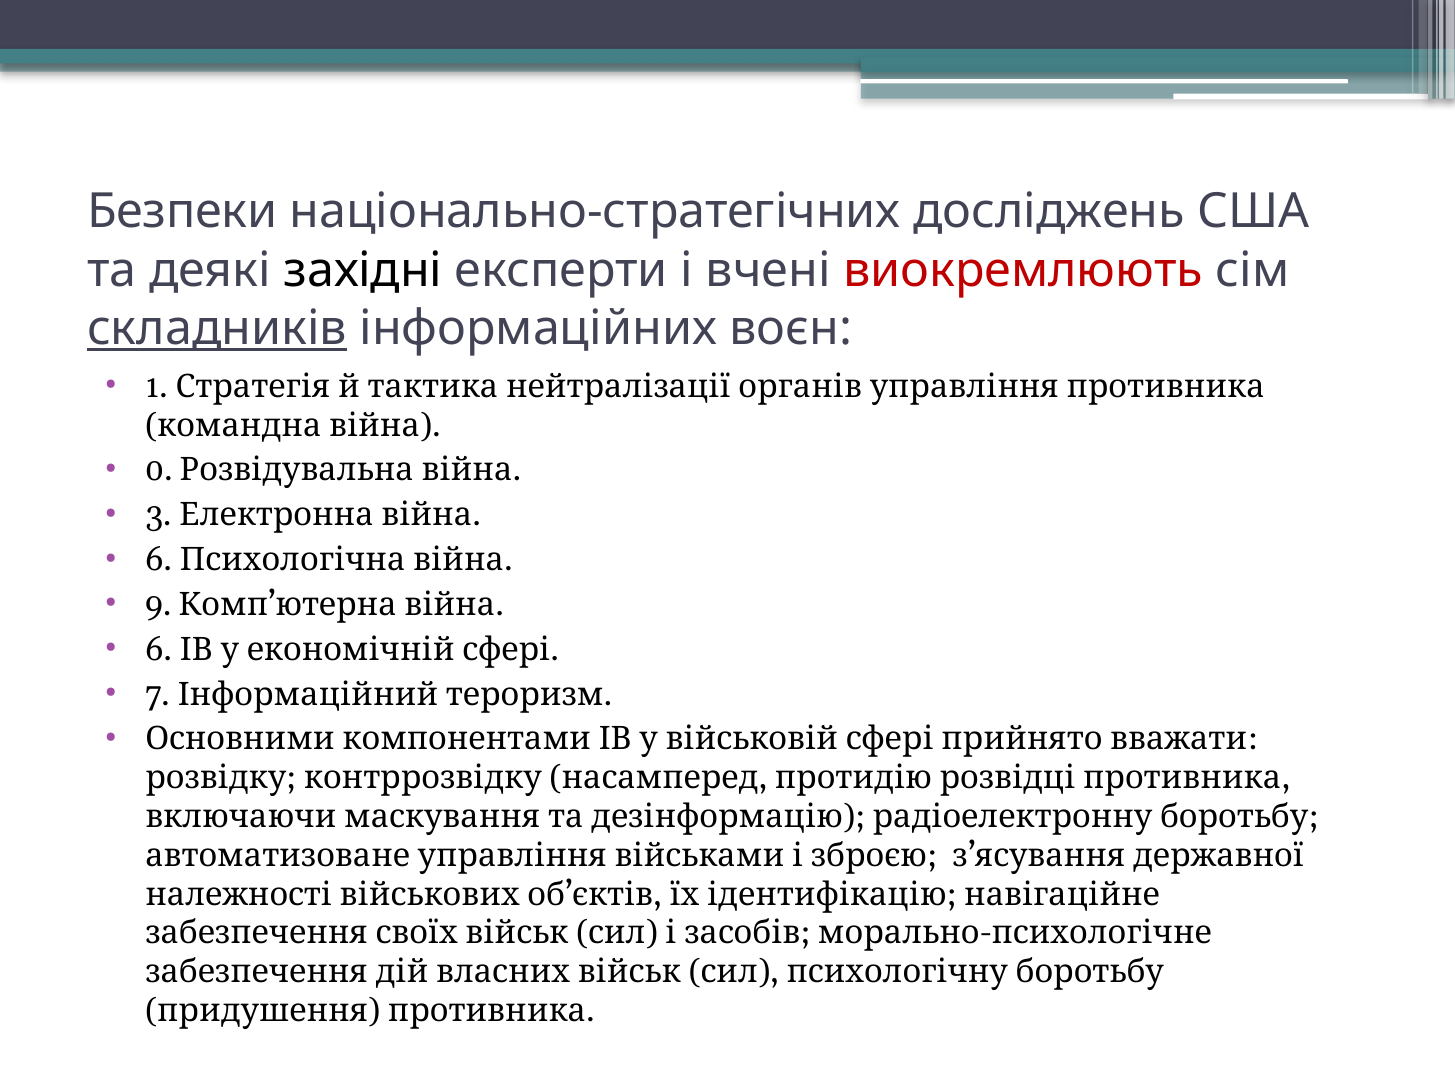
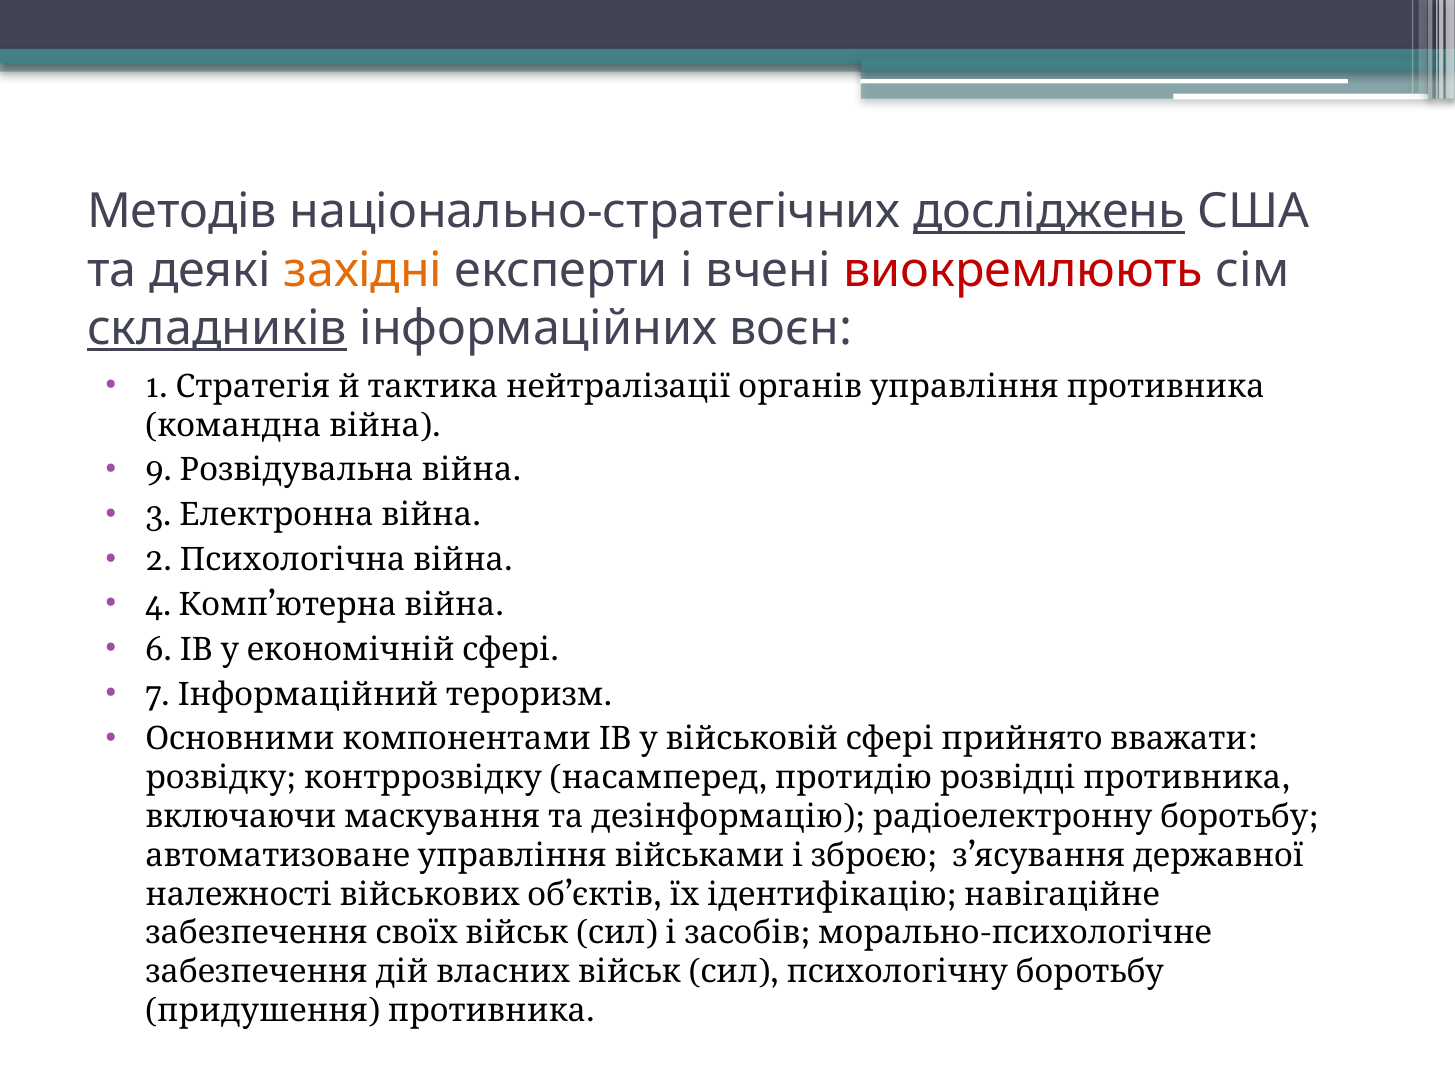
Безпеки: Безпеки -> Методів (182, 212)
досліджень underline: none -> present (1049, 212)
західні colour: black -> orange (363, 270)
0: 0 -> 9 (159, 470)
6: 6 -> 2 (159, 560)
9: 9 -> 4 (158, 605)
